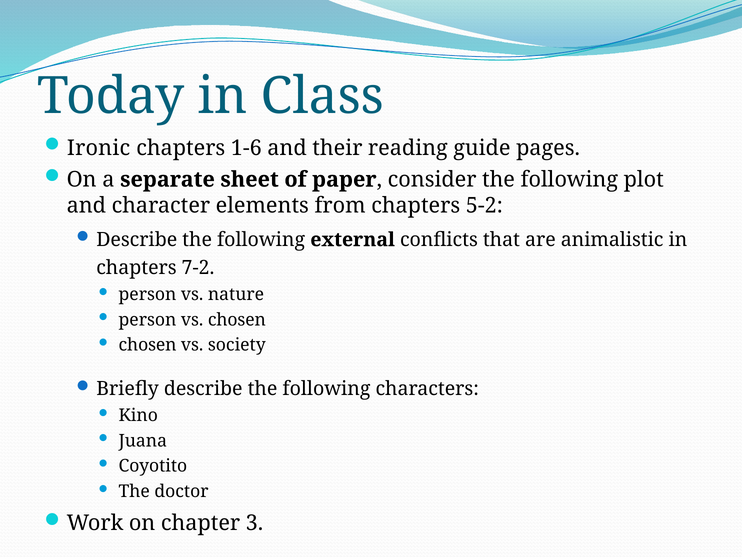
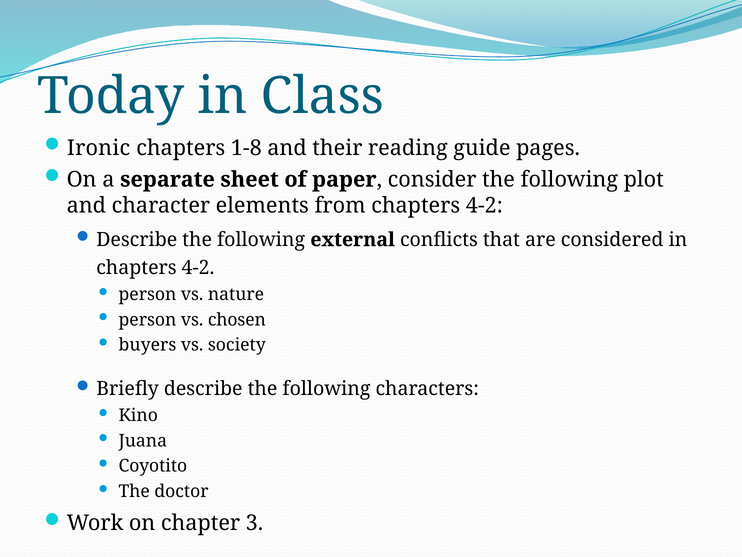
1-6: 1-6 -> 1-8 (246, 148)
from chapters 5-2: 5-2 -> 4-2 (484, 205)
animalistic: animalistic -> considered (612, 239)
7-2: 7-2 -> 4-2 (198, 268)
chosen: chosen -> buyers (147, 345)
